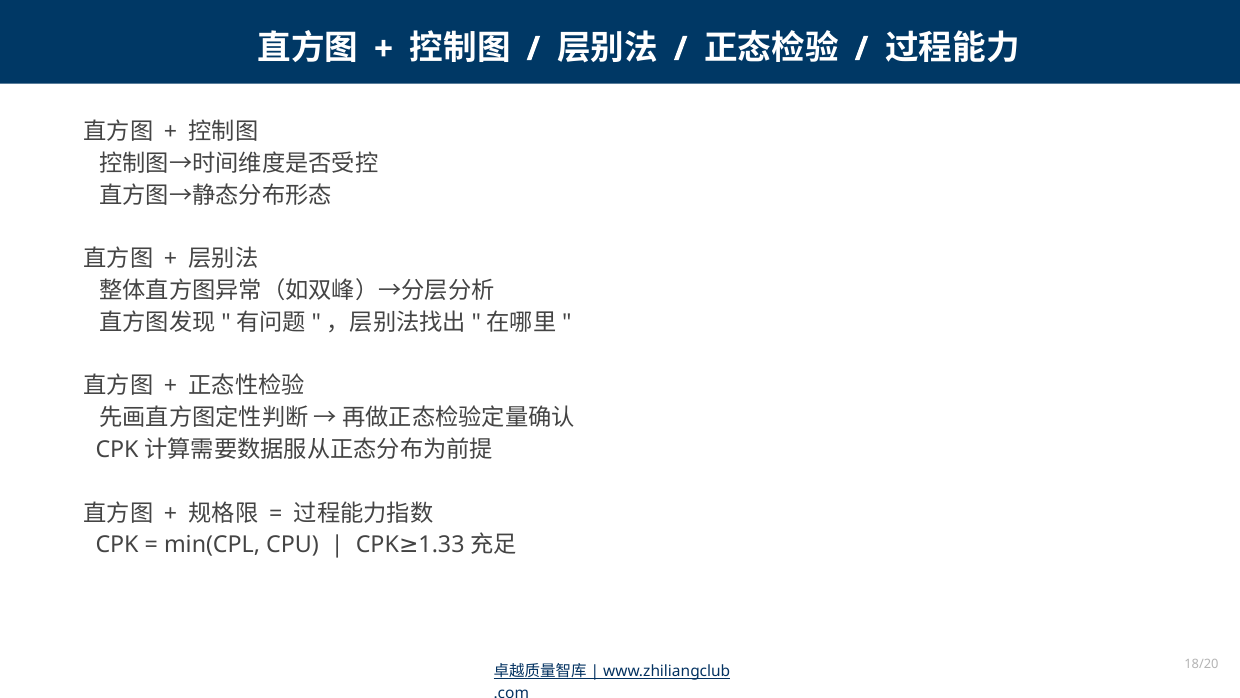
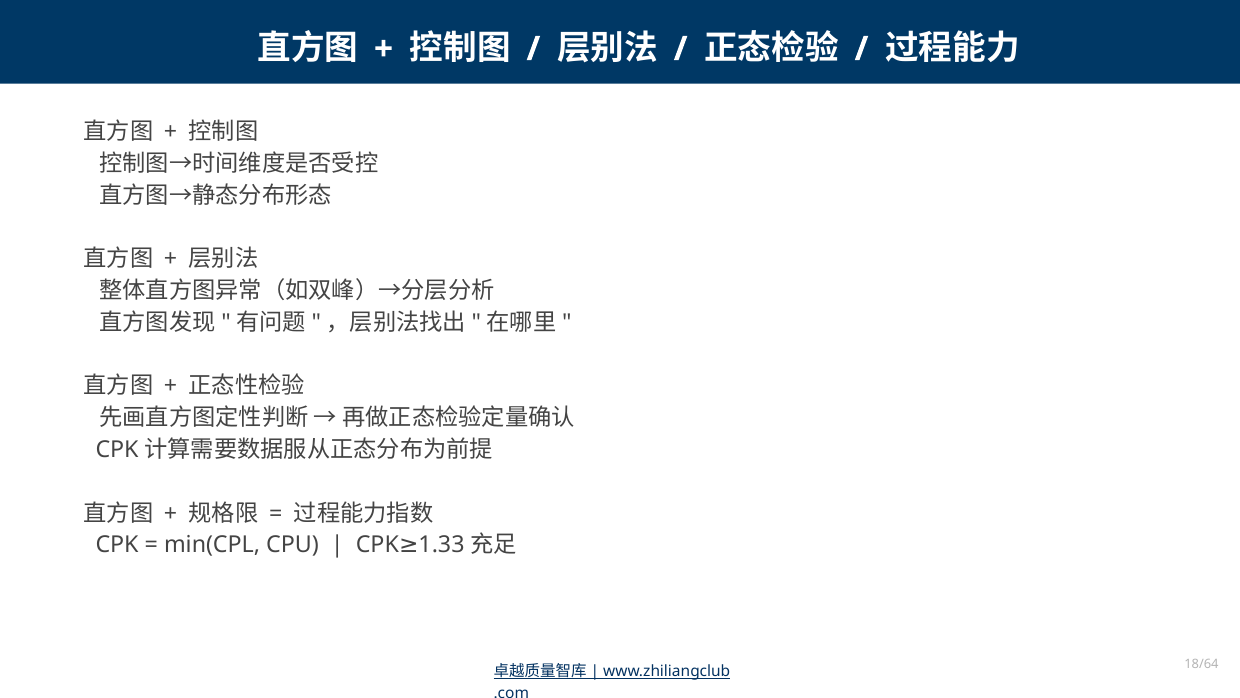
18/20: 18/20 -> 18/64 (1201, 664)
